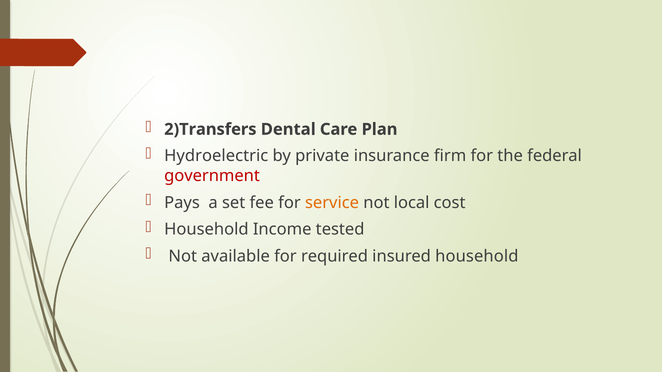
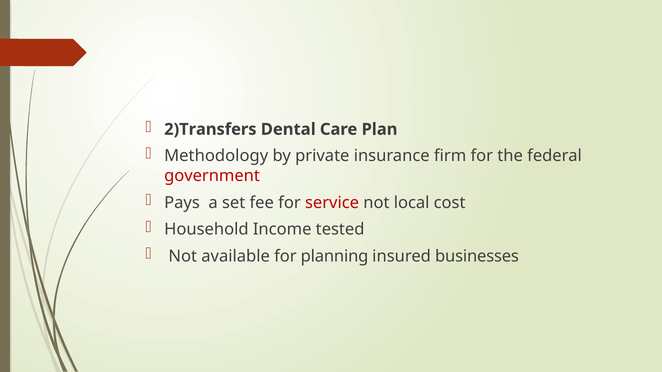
Hydroelectric: Hydroelectric -> Methodology (216, 156)
service colour: orange -> red (332, 203)
required: required -> planning (335, 256)
insured household: household -> businesses (477, 256)
